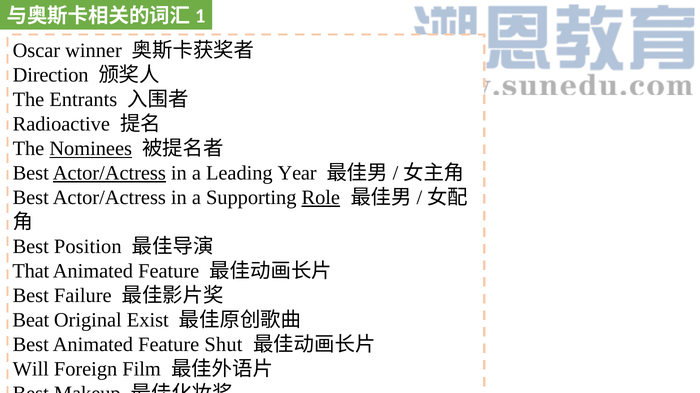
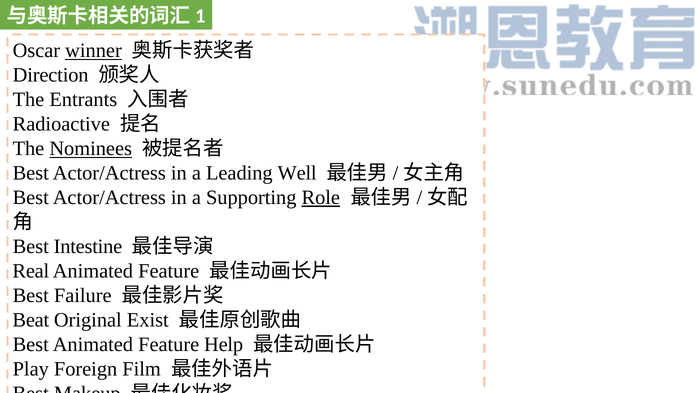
winner underline: none -> present (94, 51)
Actor/Actress underline: present -> none (109, 173)
Year: Year -> Well (297, 173)
Position: Position -> Intestine (88, 247)
That: That -> Real (31, 271)
Shut: Shut -> Help (224, 345)
Will: Will -> Play (31, 370)
